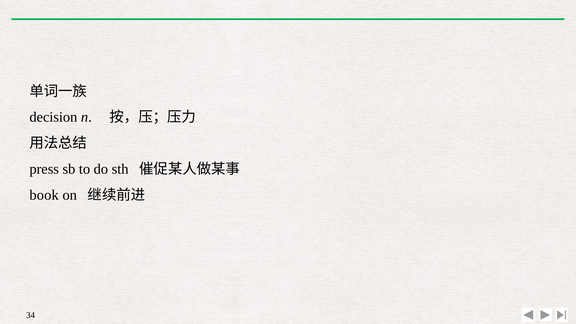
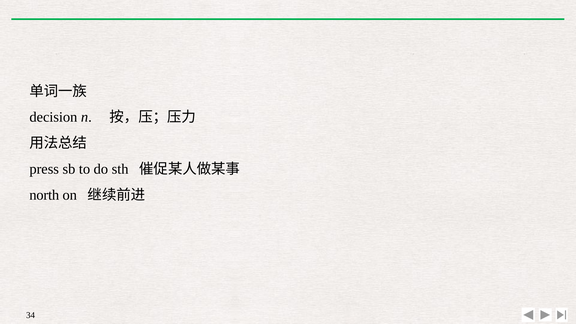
book: book -> north (44, 195)
